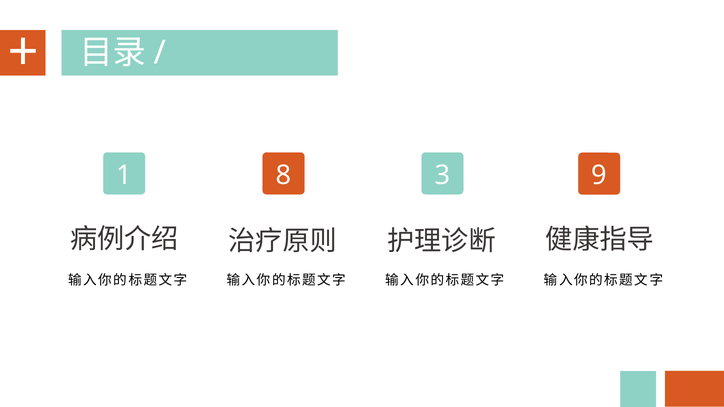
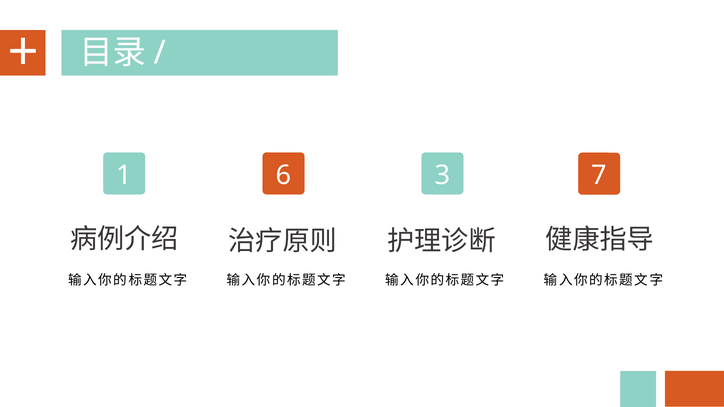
8: 8 -> 6 (284, 175)
9: 9 -> 7 (599, 176)
